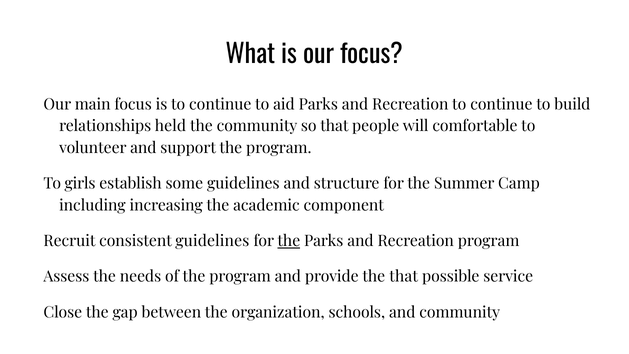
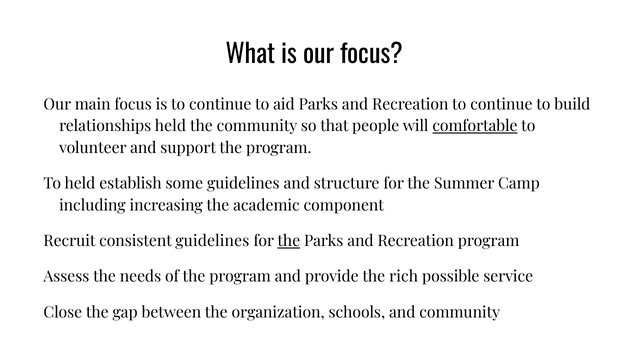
comfortable underline: none -> present (475, 126)
To girls: girls -> held (80, 184)
the that: that -> rich (404, 277)
